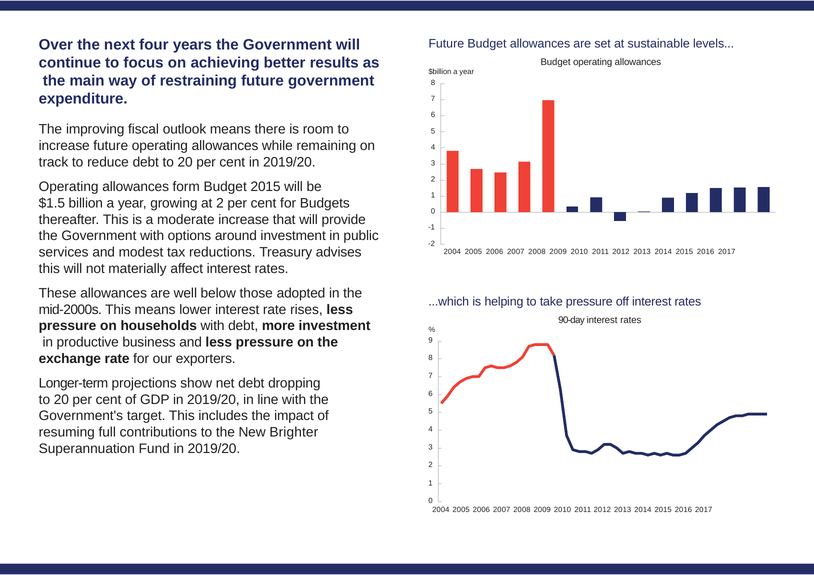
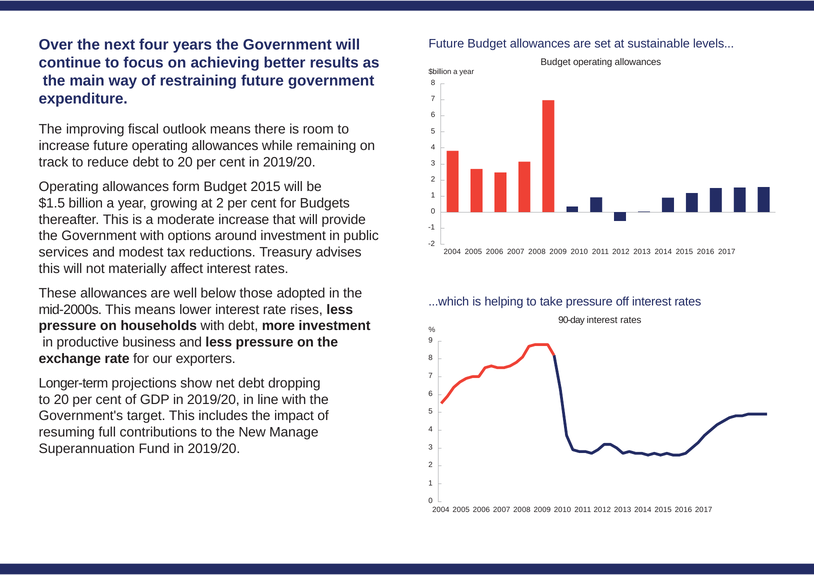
Brighter: Brighter -> Manage (294, 432)
